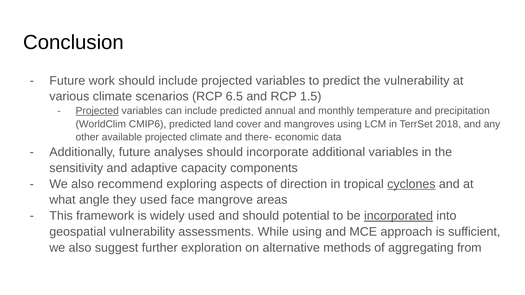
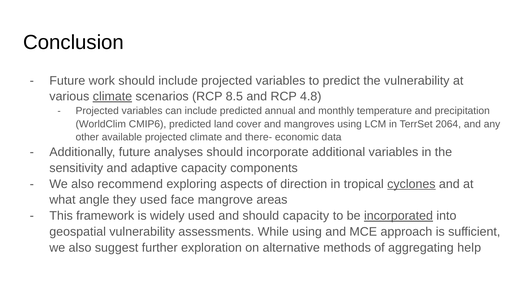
climate underline: none -> present (112, 97)
6.5: 6.5 -> 8.5 (234, 97)
1.5: 1.5 -> 4.8 (311, 97)
Projected underline: present -> none (97, 111)
2018: 2018 -> 2064 (448, 124)
should potential: potential -> capacity (306, 216)
from: from -> help (469, 248)
